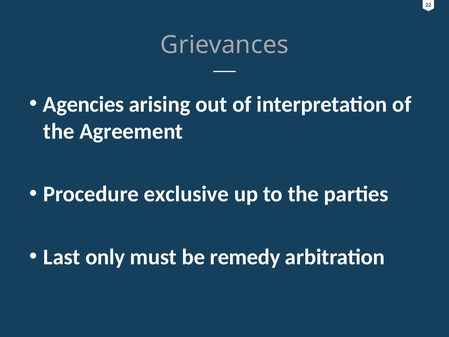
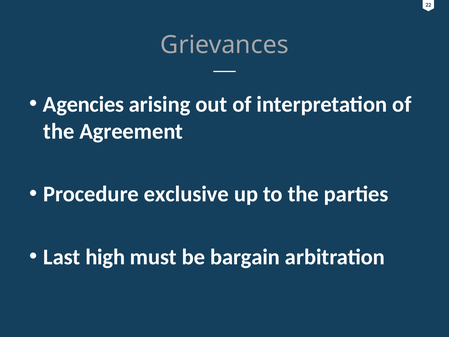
only: only -> high (105, 257)
remedy: remedy -> bargain (245, 257)
